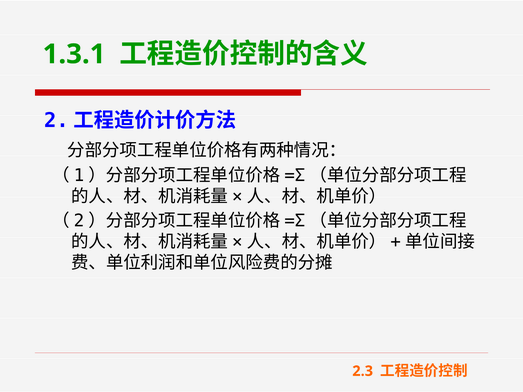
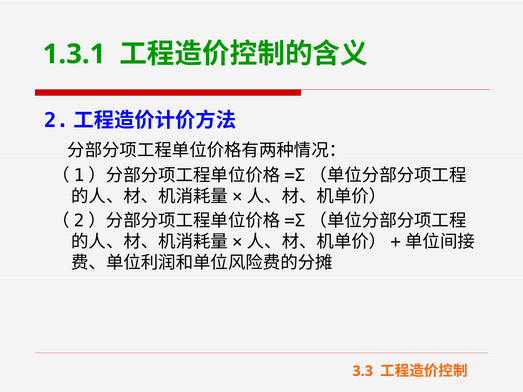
2.3: 2.3 -> 3.3 (363, 371)
